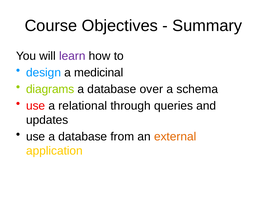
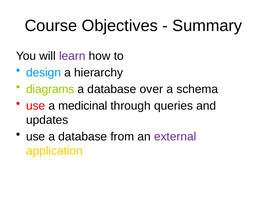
medicinal: medicinal -> hierarchy (99, 73)
relational: relational -> medicinal (83, 106)
external colour: orange -> purple (175, 137)
